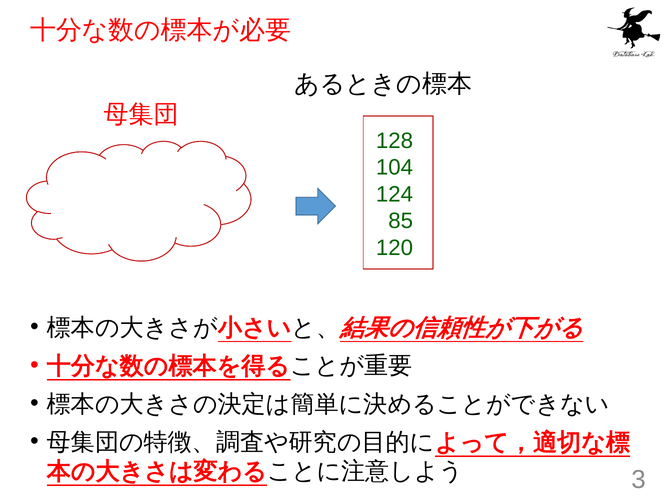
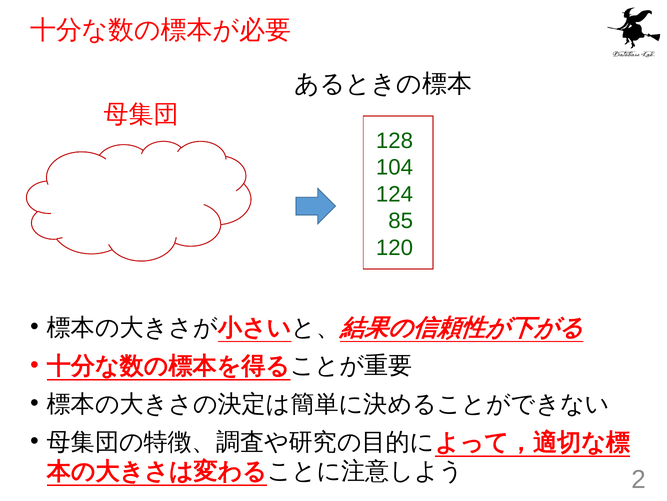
3: 3 -> 2 (638, 479)
